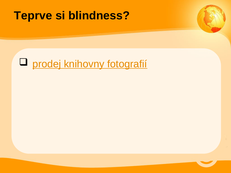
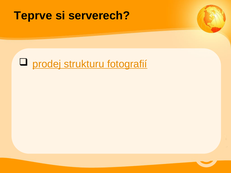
blindness: blindness -> serverech (99, 16)
knihovny: knihovny -> strukturu (84, 64)
